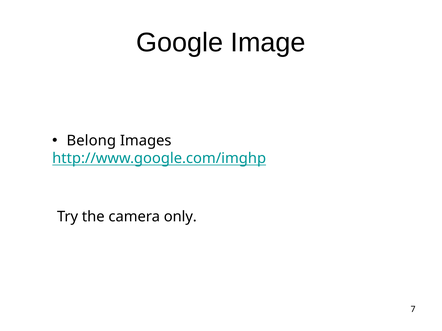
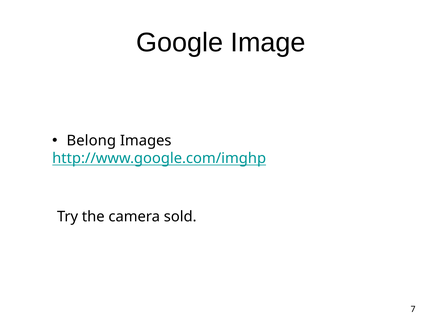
only: only -> sold (180, 217)
